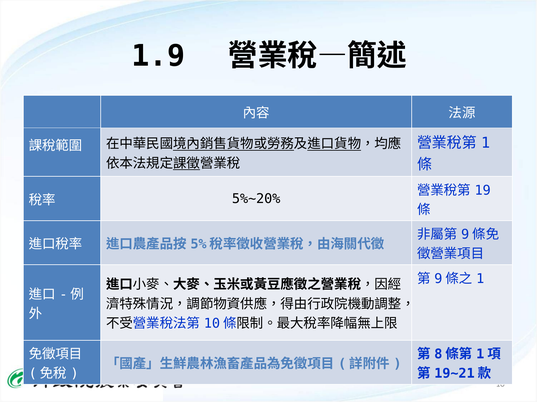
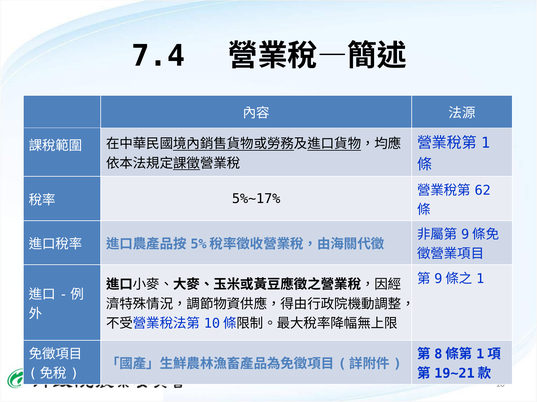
1.9: 1.9 -> 7.4 (158, 56)
19: 19 -> 62 (483, 191)
5%~20%: 5%~20% -> 5%~17% (256, 199)
